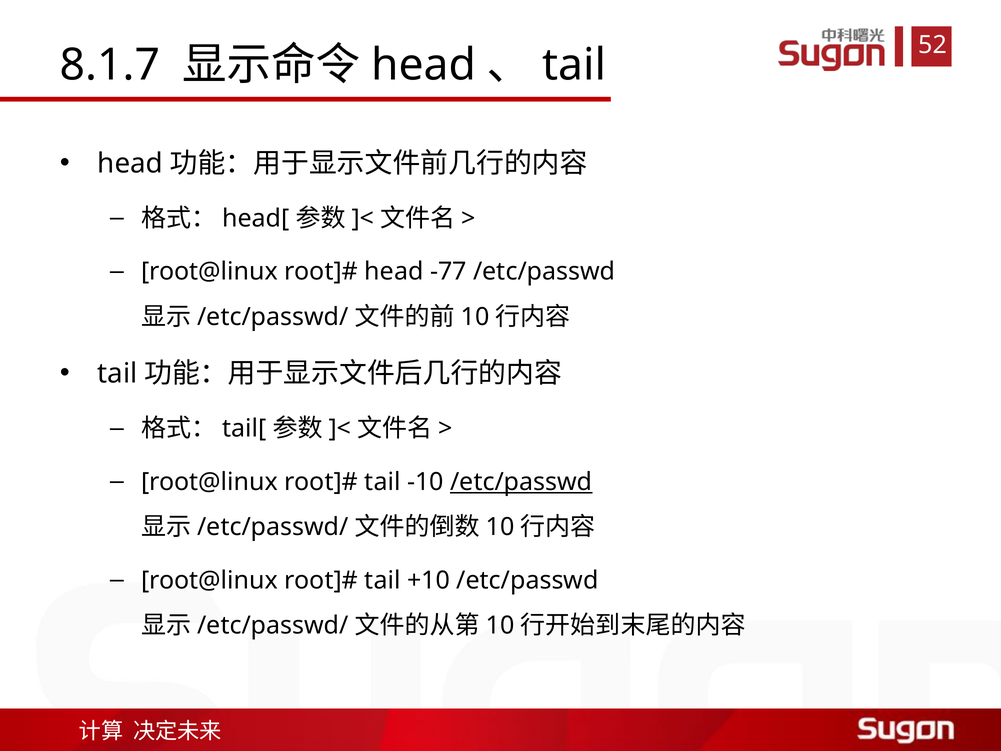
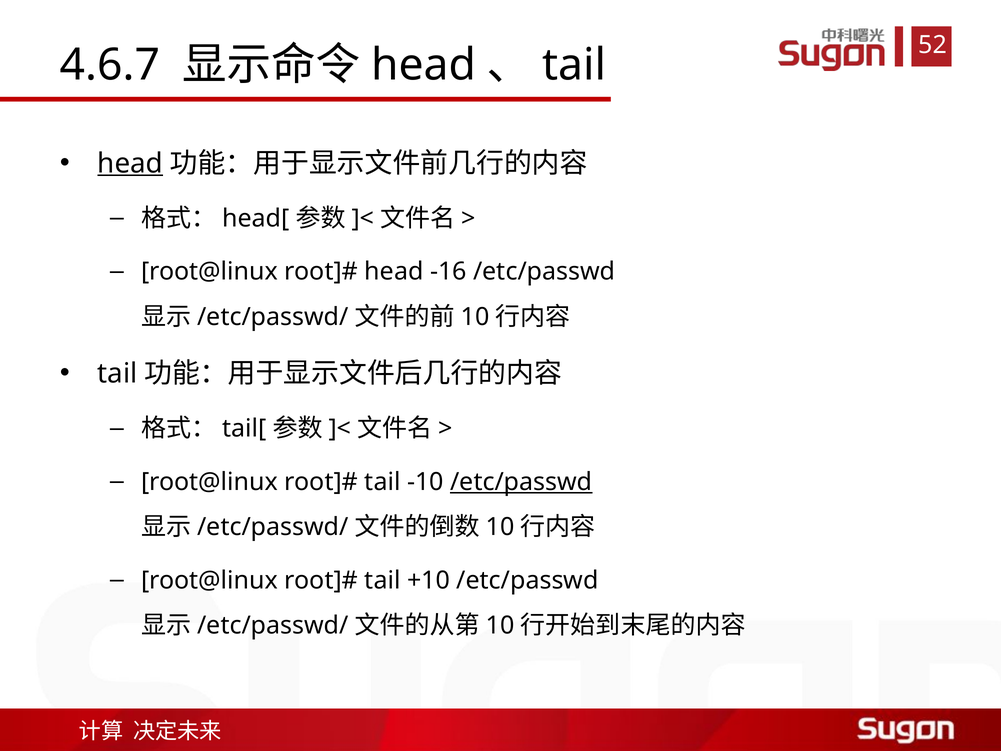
8.1.7: 8.1.7 -> 4.6.7 (110, 65)
head underline: none -> present (130, 163)
-77: -77 -> -16 (448, 272)
